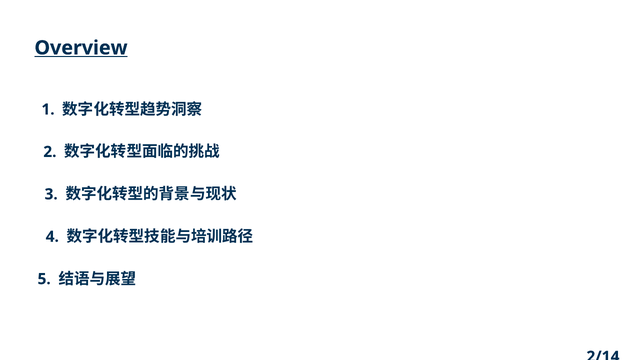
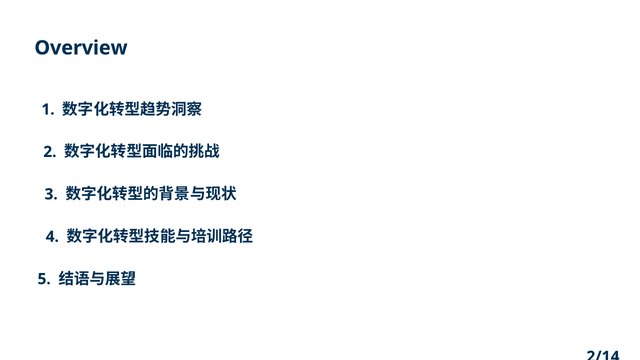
Overview underline: present -> none (81, 48)
